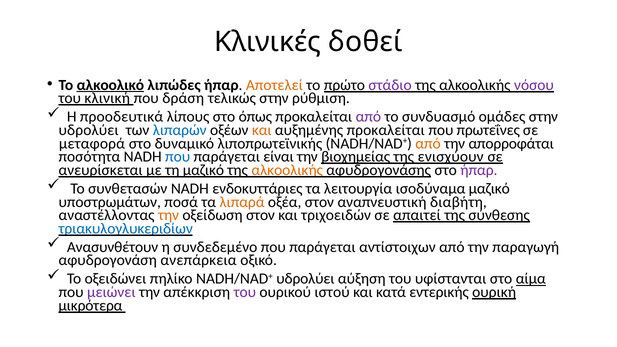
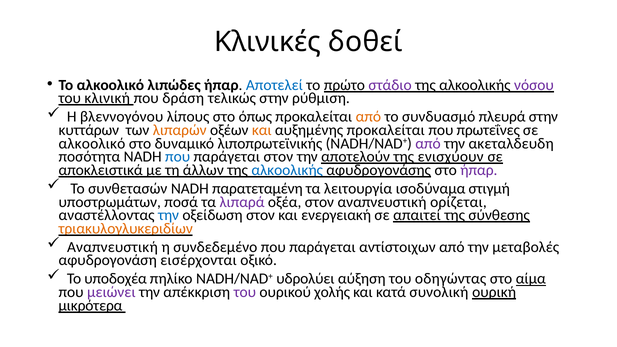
αλκοολικό underline: present -> none (110, 85)
Αποτελεί colour: orange -> blue (274, 85)
προοδευτικά: προοδευτικά -> βλεννογόνου (122, 117)
από colour: purple -> orange (368, 117)
ομάδες: ομάδες -> πλευρά (502, 117)
υδρολύει: υδρολύει -> κυττάρων (89, 130)
λιπαρών colour: blue -> orange (180, 130)
μεταφορά: μεταφορά -> αλκοολικό (92, 143)
από colour: orange -> purple (428, 143)
απορροφάται: απορροφάται -> ακεταλδευδη (511, 143)
παράγεται είναι: είναι -> στον (278, 157)
βιοχημείας: βιοχημείας -> αποτελούν (356, 157)
ανευρίσκεται: ανευρίσκεται -> αποκλειστικά (101, 170)
τη μαζικό: μαζικό -> άλλων (203, 170)
αλκοολικής colour: orange -> blue (287, 170)
ενδοκυττάριες: ενδοκυττάριες -> παρατεταμένη (257, 189)
ισοδύναμα μαζικό: μαζικό -> στιγμή (489, 189)
λιπαρά colour: orange -> purple (242, 202)
διαβήτη: διαβήτη -> ορίζεται (458, 202)
την colour: orange -> blue (169, 215)
τριχοειδών: τριχοειδών -> ενεργειακή (336, 215)
τριακυλογλυκεριδίων colour: blue -> orange (126, 229)
Ανασυνθέτουν: Ανασυνθέτουν -> Αναπνευστική (112, 247)
παραγωγή: παραγωγή -> μεταβολές (526, 247)
ανεπάρκεια: ανεπάρκεια -> εισέρχονται (199, 260)
οξειδώνει: οξειδώνει -> υποδοχέα (116, 279)
υφίστανται: υφίστανται -> οδηγώντας (451, 279)
ιστού: ιστού -> χολής (332, 292)
εντερικής: εντερικής -> συνολική (439, 292)
